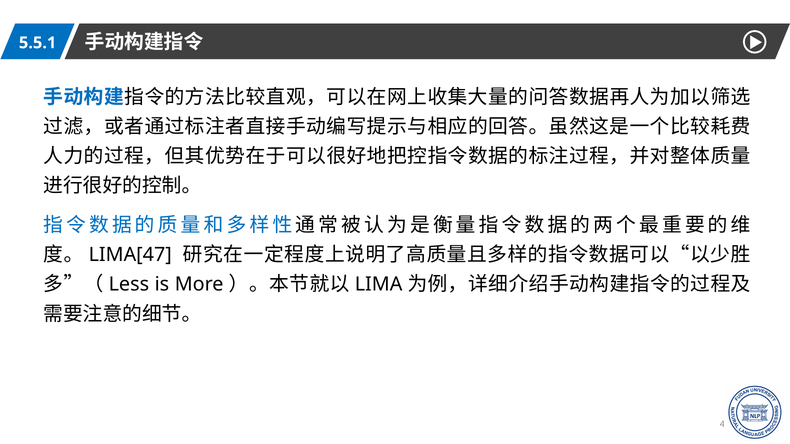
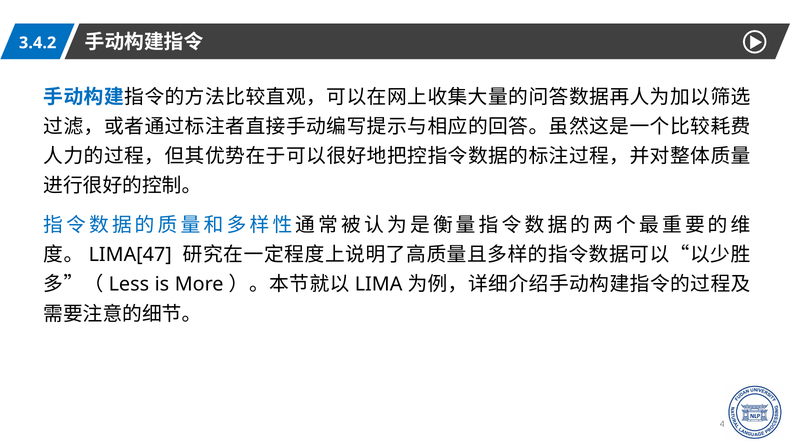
5.5.1: 5.5.1 -> 3.4.2 (38, 43)
